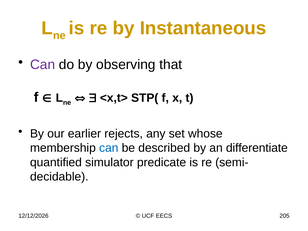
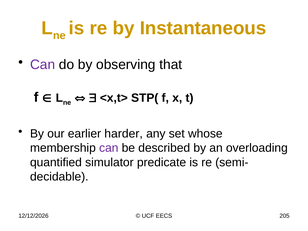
rejects: rejects -> harder (124, 134)
can colour: blue -> purple (109, 148)
differentiate: differentiate -> overloading (257, 148)
